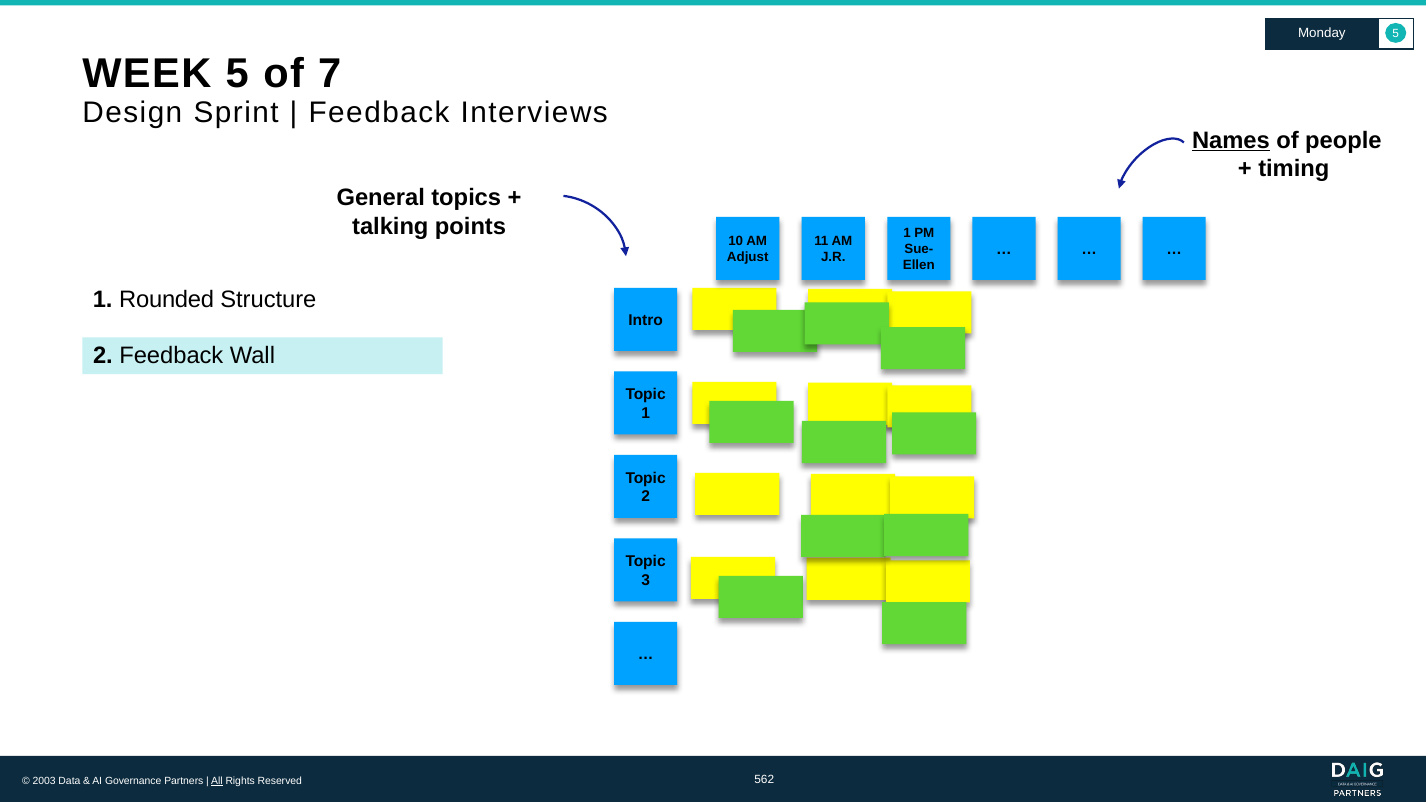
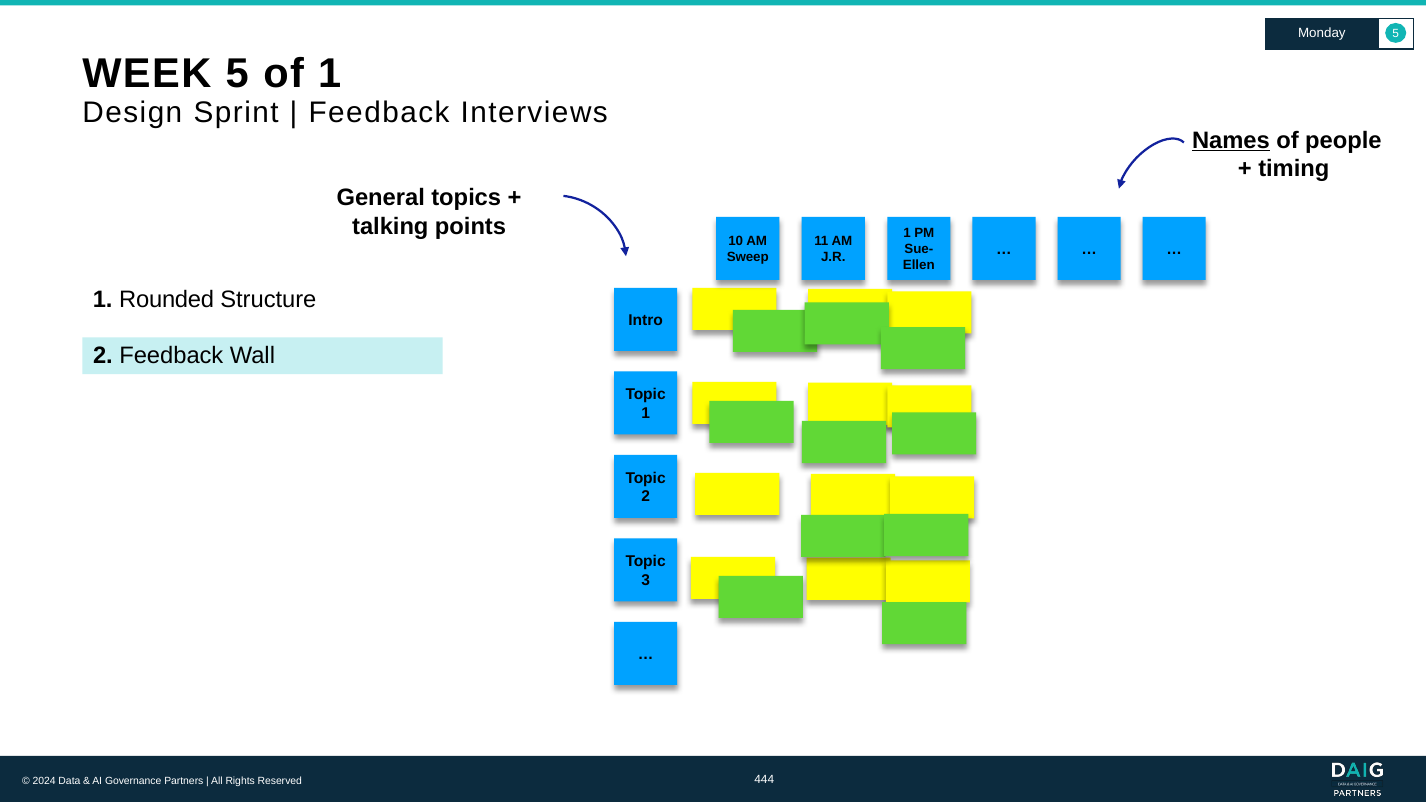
of 7: 7 -> 1 (330, 74)
Adjust: Adjust -> Sweep (748, 257)
2003: 2003 -> 2024 (44, 781)
All underline: present -> none (217, 781)
562: 562 -> 444 (764, 780)
